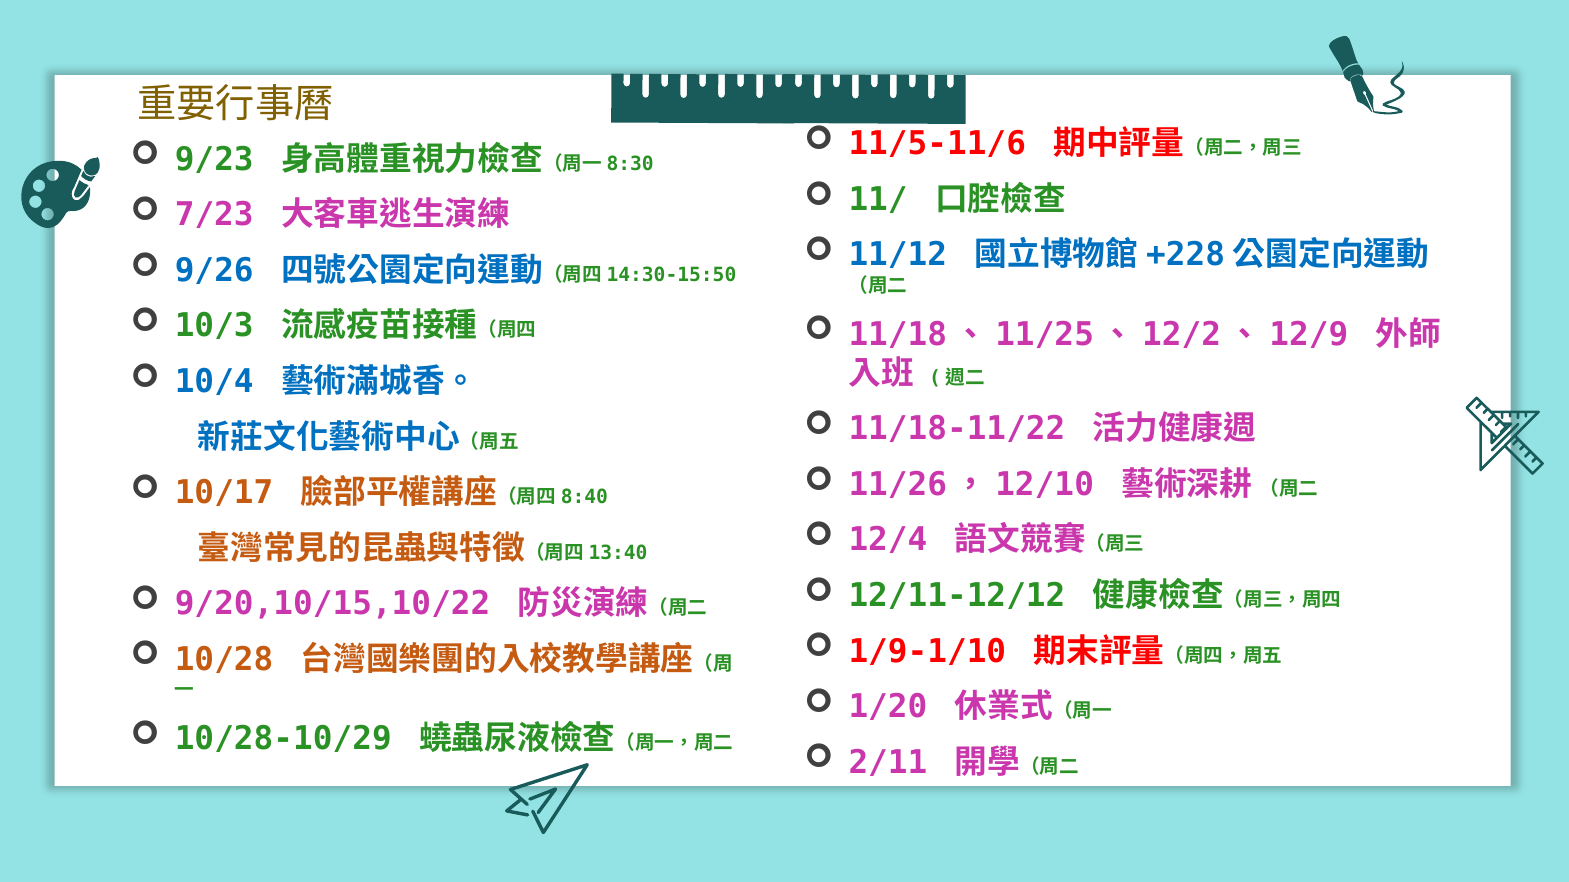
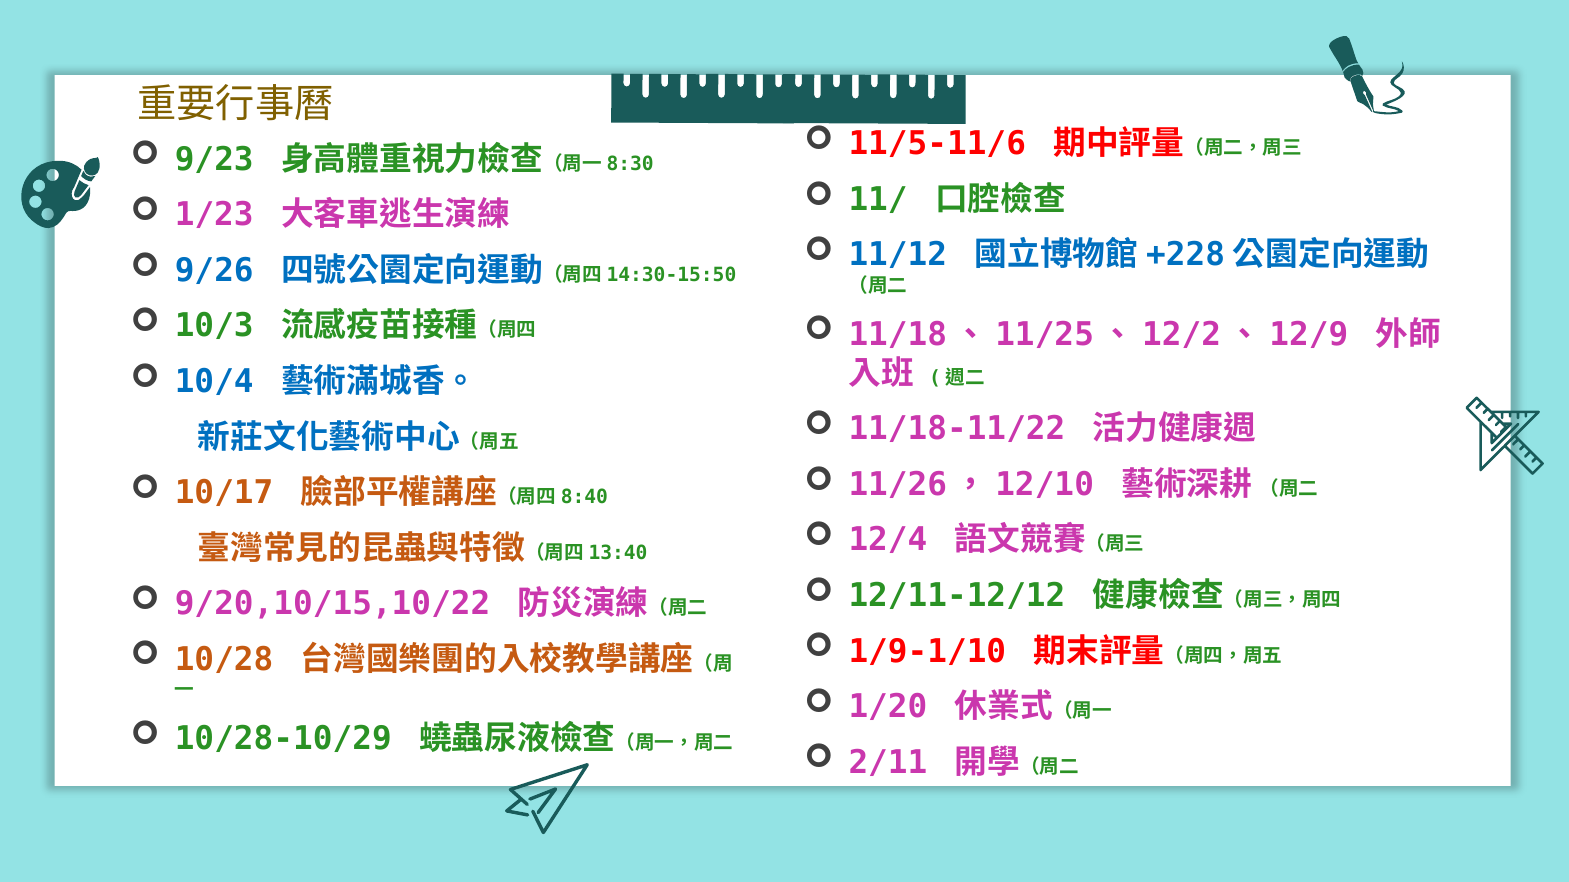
7/23: 7/23 -> 1/23 (214, 215)
